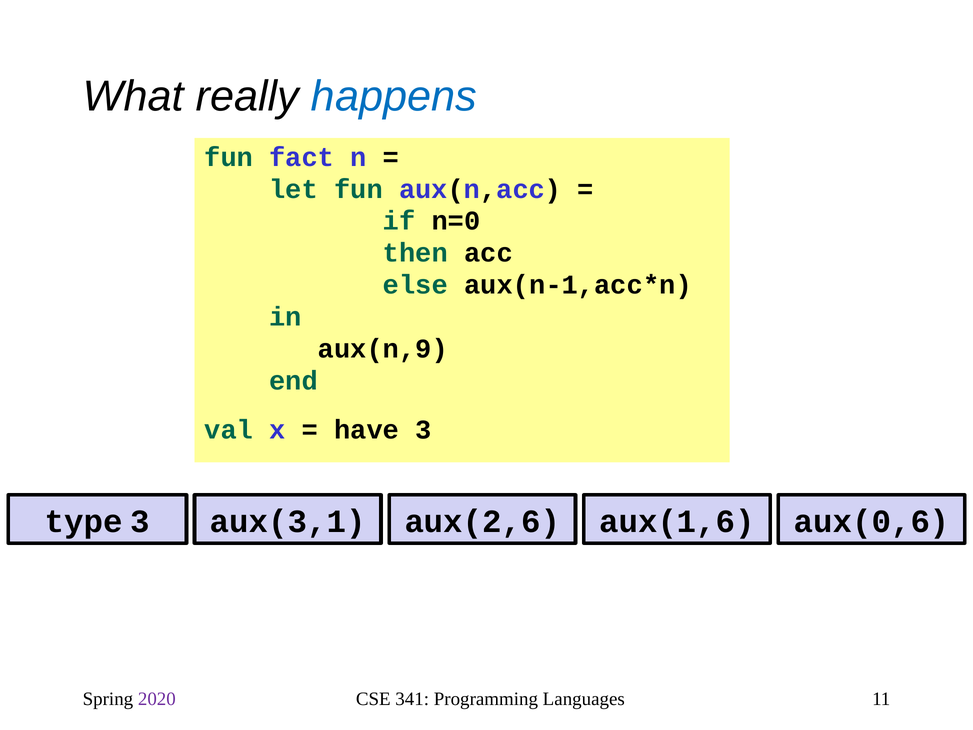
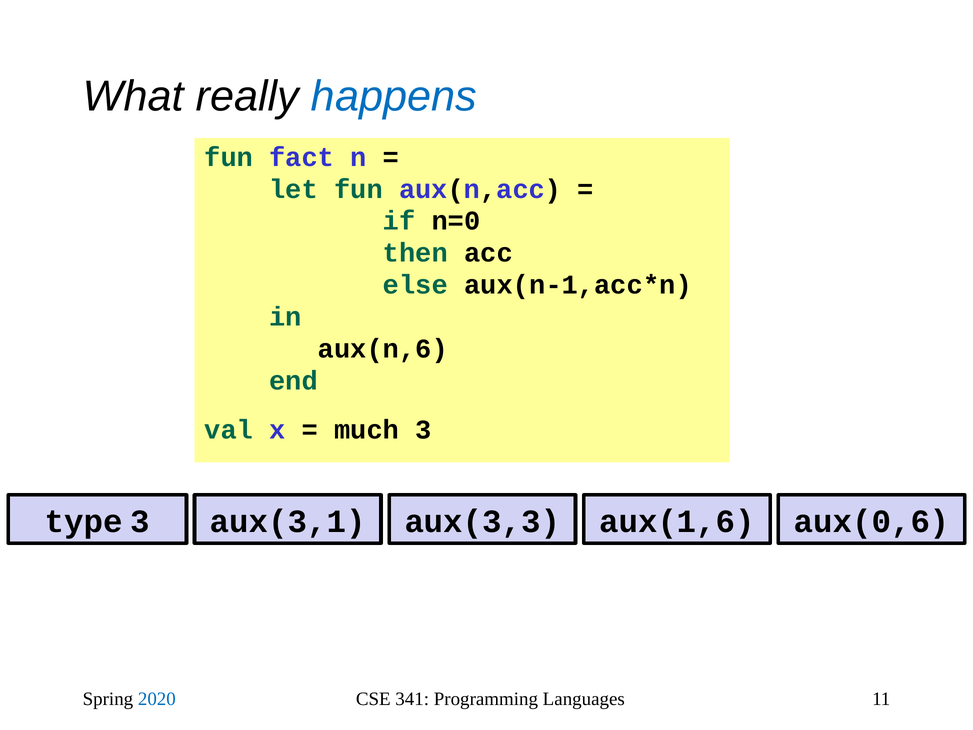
aux(n,9: aux(n,9 -> aux(n,6 (383, 349)
have: have -> much (367, 430)
aux(2,6: aux(2,6 -> aux(3,3 (482, 521)
2020 colour: purple -> blue (157, 699)
